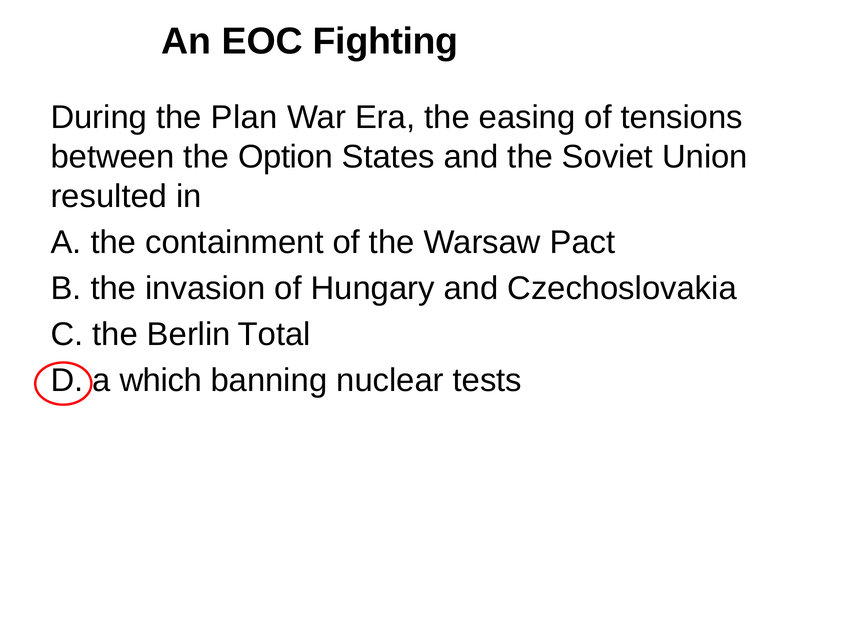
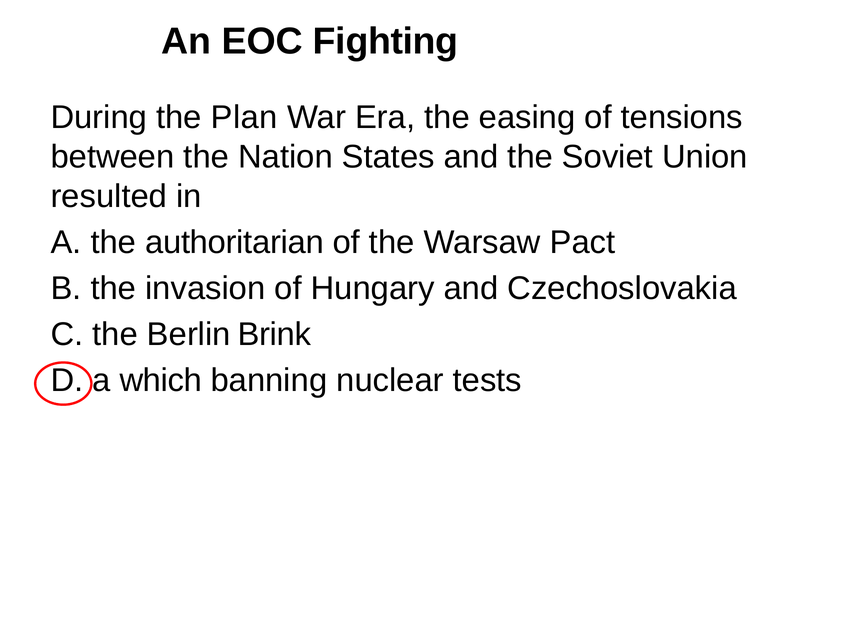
Option: Option -> Nation (285, 157)
containment: containment -> authoritarian (235, 242)
Total: Total -> Brink (274, 334)
